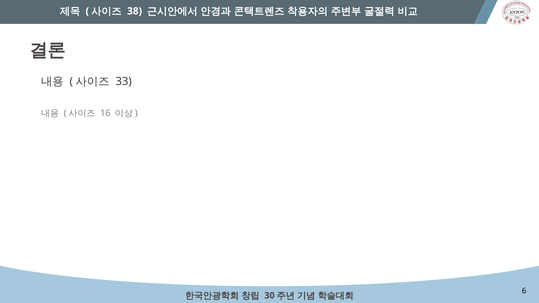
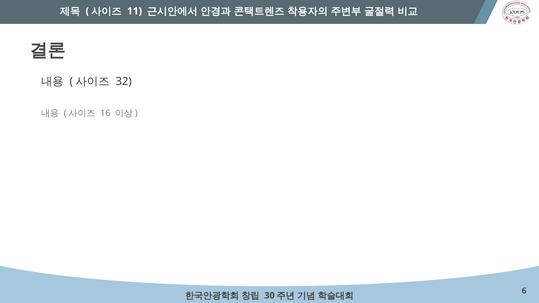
38: 38 -> 11 (135, 11)
33: 33 -> 32 (124, 82)
